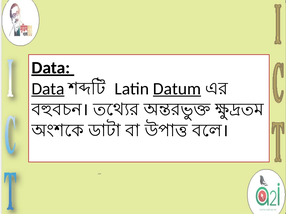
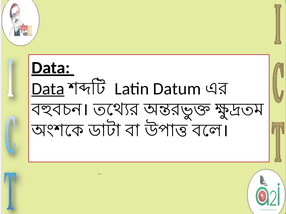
Datum underline: present -> none (177, 89)
